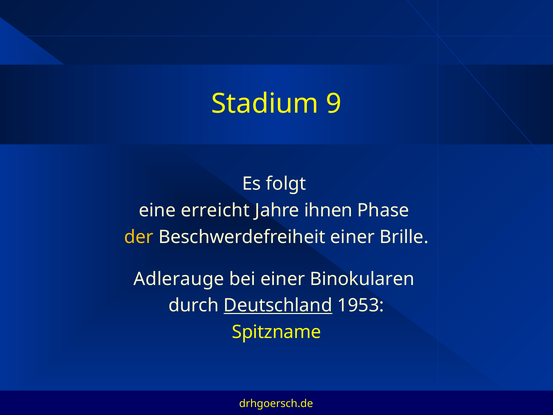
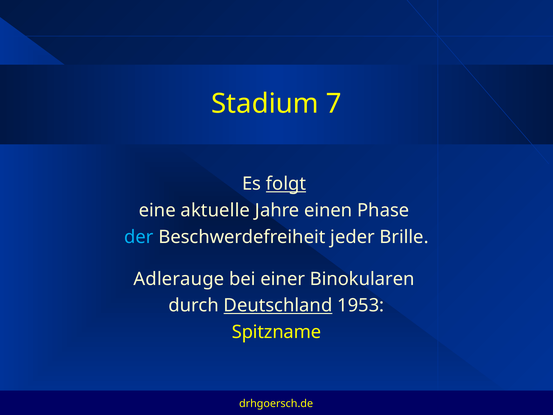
9: 9 -> 7 (334, 104)
folgt underline: none -> present (286, 184)
erreicht: erreicht -> aktuelle (215, 210)
ihnen: ihnen -> einen (328, 210)
der colour: yellow -> light blue (139, 237)
Beschwerdefreiheit einer: einer -> jeder (352, 237)
